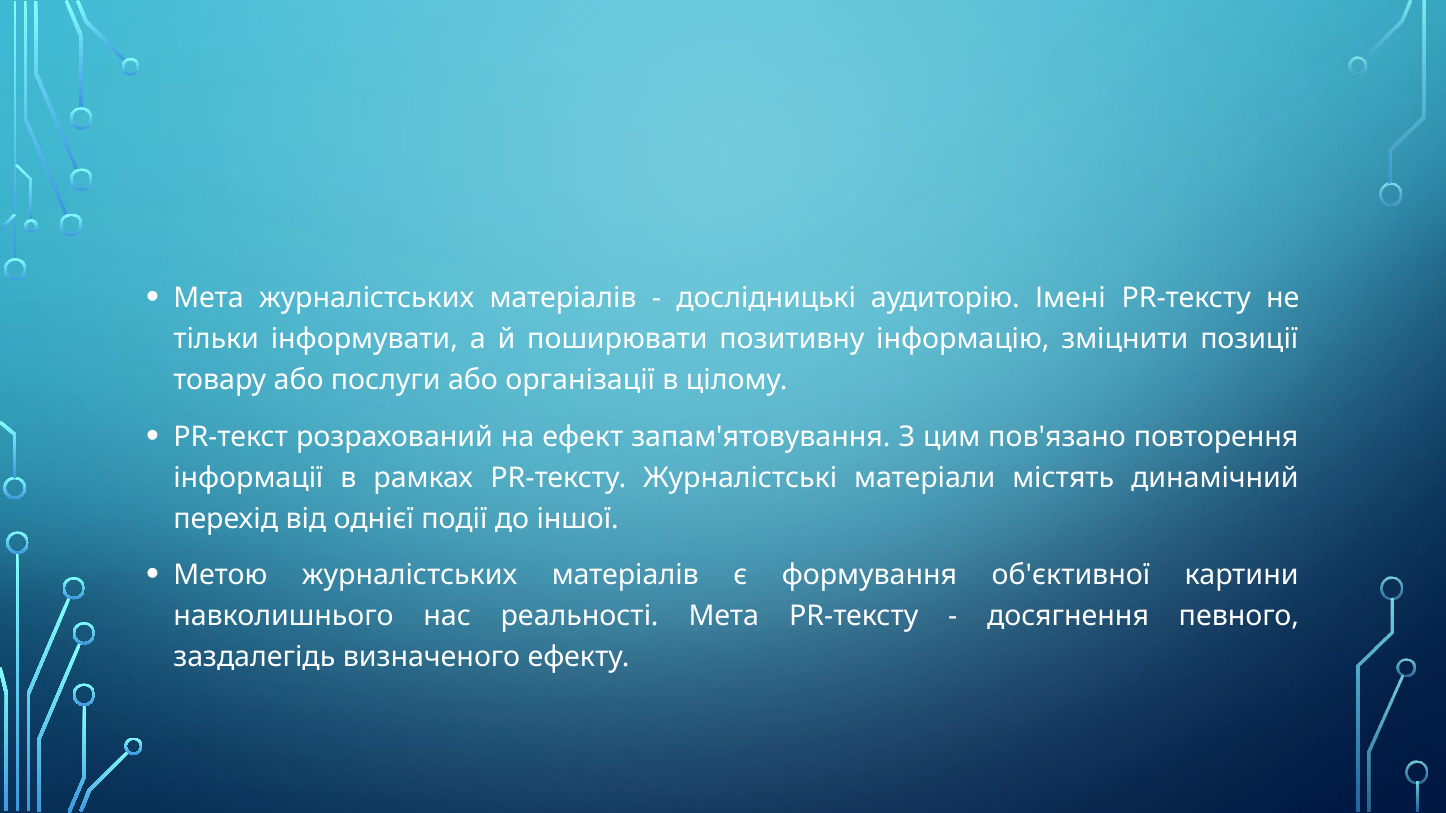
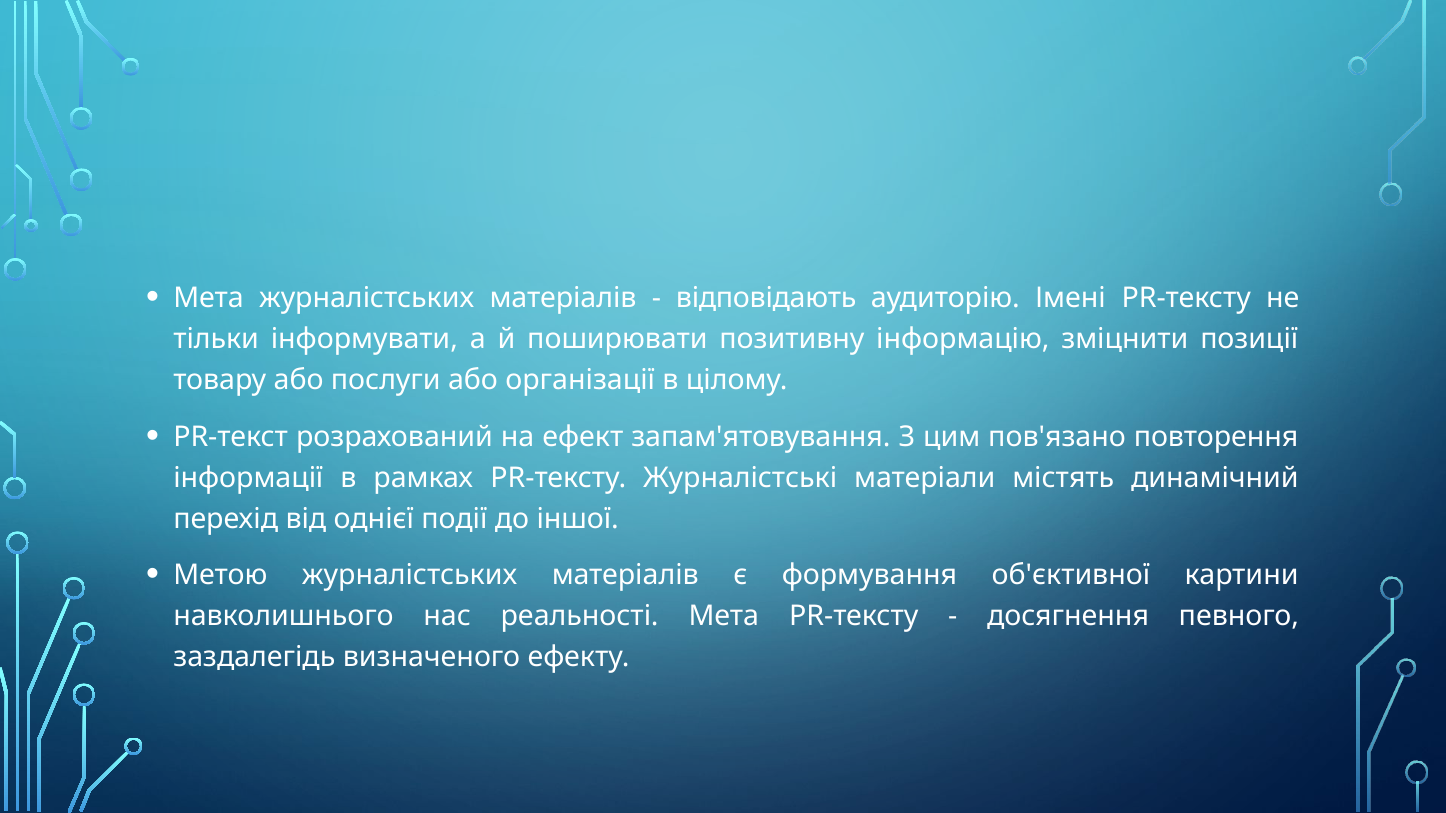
дослідницькі: дослідницькі -> відповідають (766, 298)
